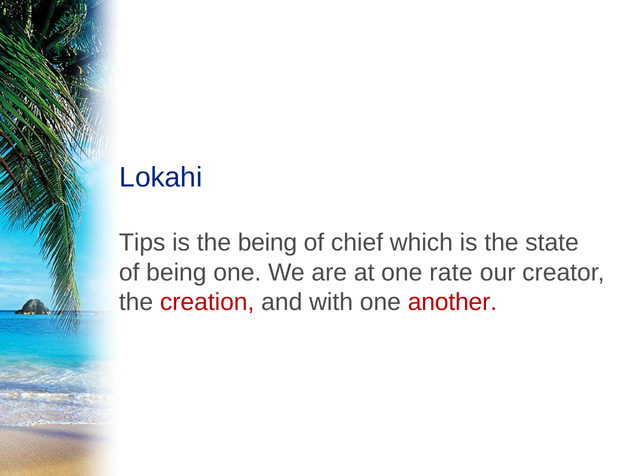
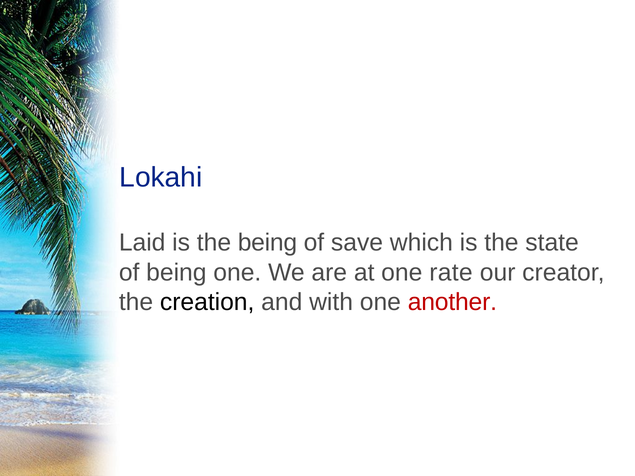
Tips: Tips -> Laid (142, 243)
chief: chief -> save (357, 243)
creation colour: red -> black (207, 302)
